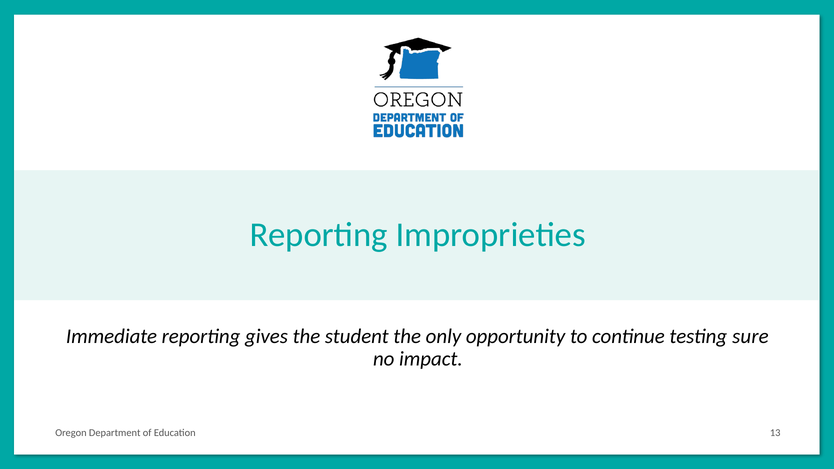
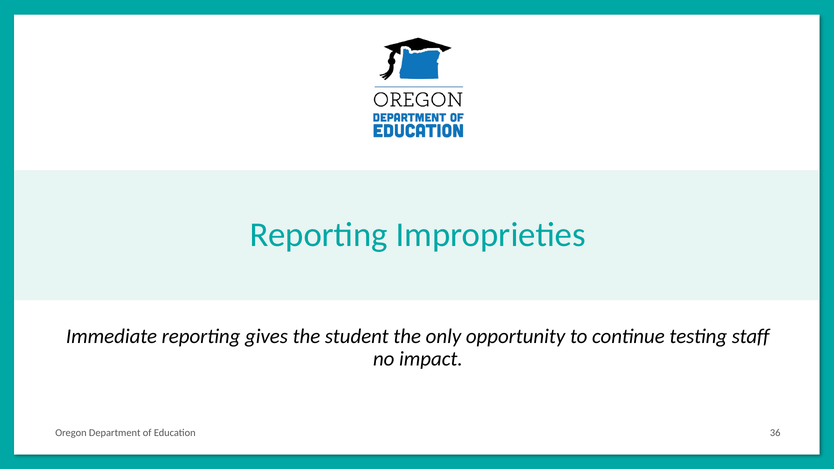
sure: sure -> staff (751, 336)
13: 13 -> 36 (775, 433)
